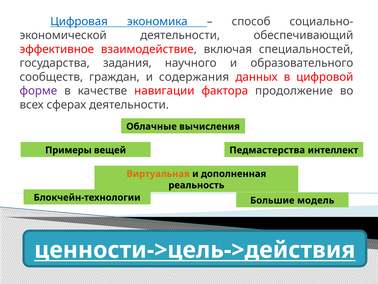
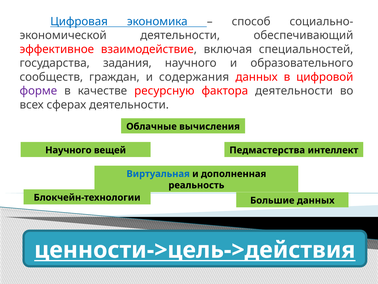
навигации: навигации -> ресурсную (164, 91)
фактора продолжение: продолжение -> деятельности (294, 91)
Примеры: Примеры -> Научного (68, 150)
Виртуальная colour: orange -> blue (158, 174)
Большие модель: модель -> данных (316, 200)
